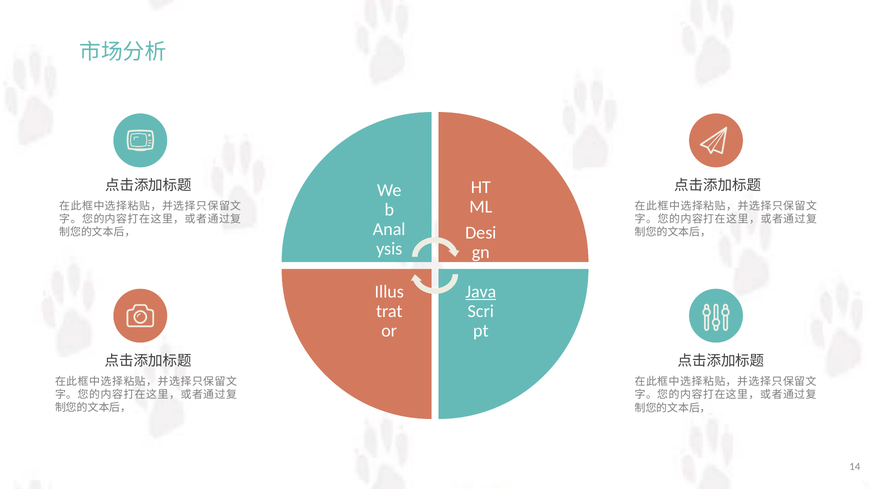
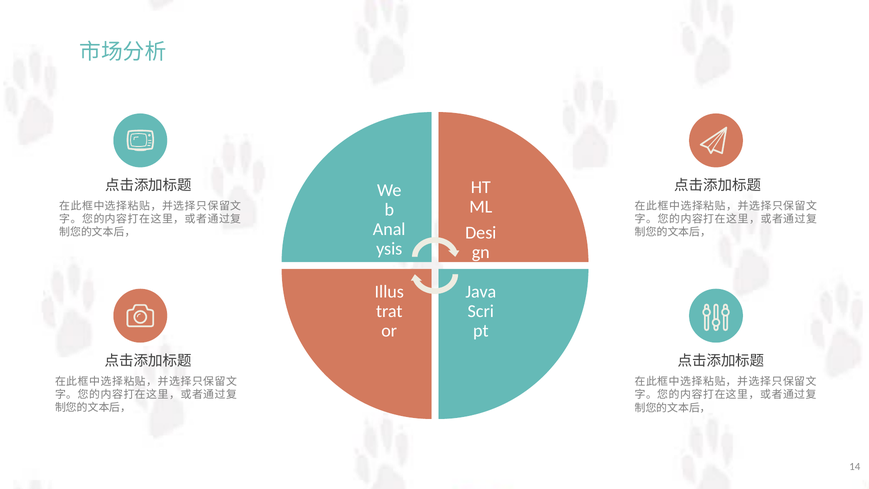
Java underline: present -> none (481, 292)
